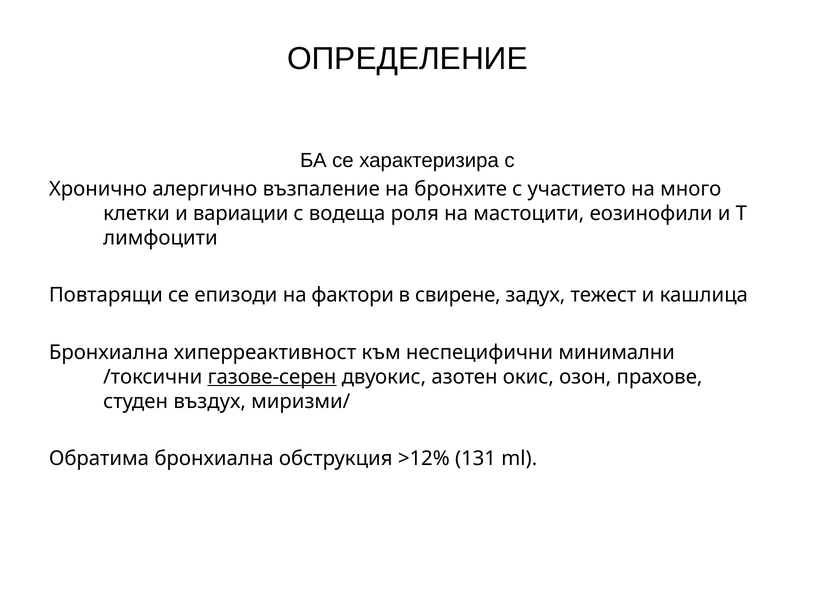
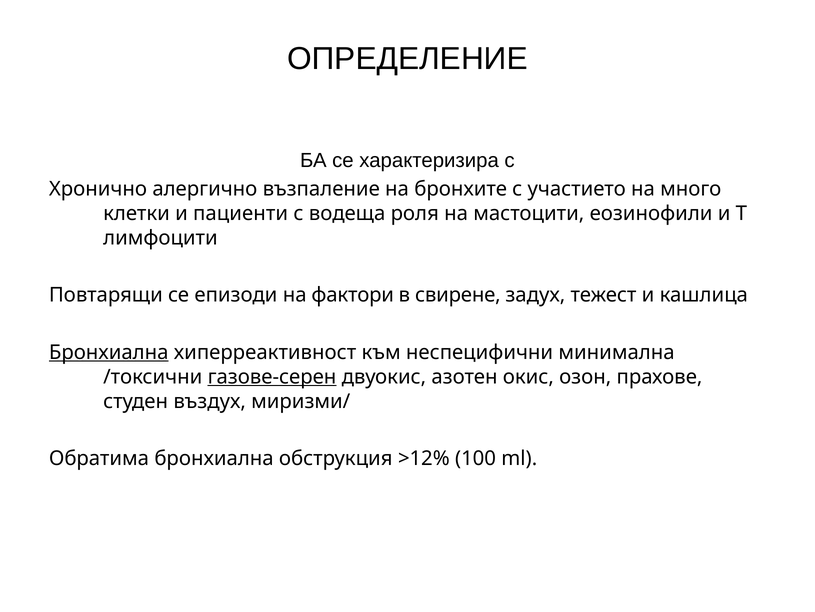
вариации: вариации -> пациенти (241, 213)
Бронхиална underline: none -> present (109, 352)
минимални: минимални -> минимална (617, 352)
131: 131 -> 100 (476, 458)
